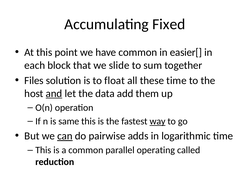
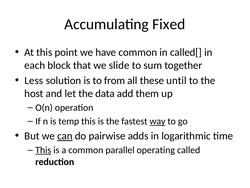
easier[: easier[ -> called[ (186, 52)
Files: Files -> Less (34, 80)
float: float -> from (115, 80)
these time: time -> until (176, 80)
and underline: present -> none (54, 93)
same: same -> temp (69, 121)
This underline: none -> present (43, 150)
